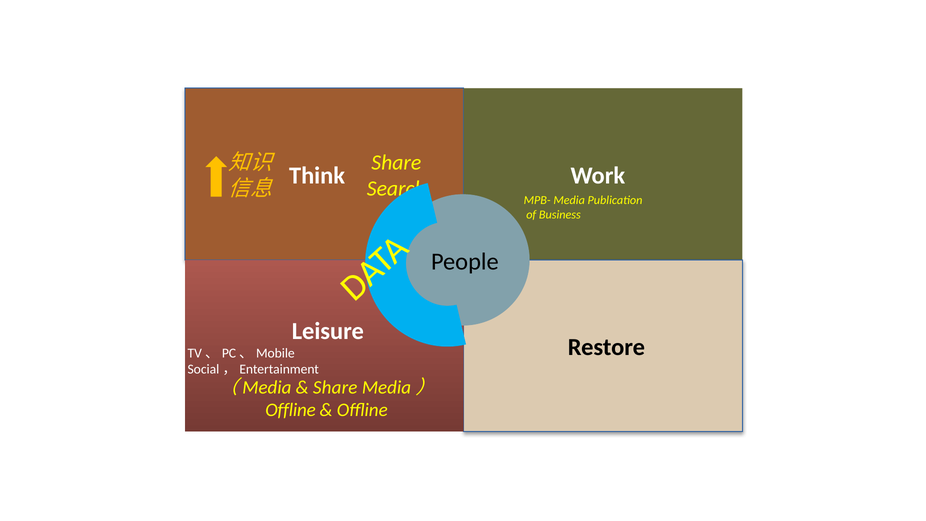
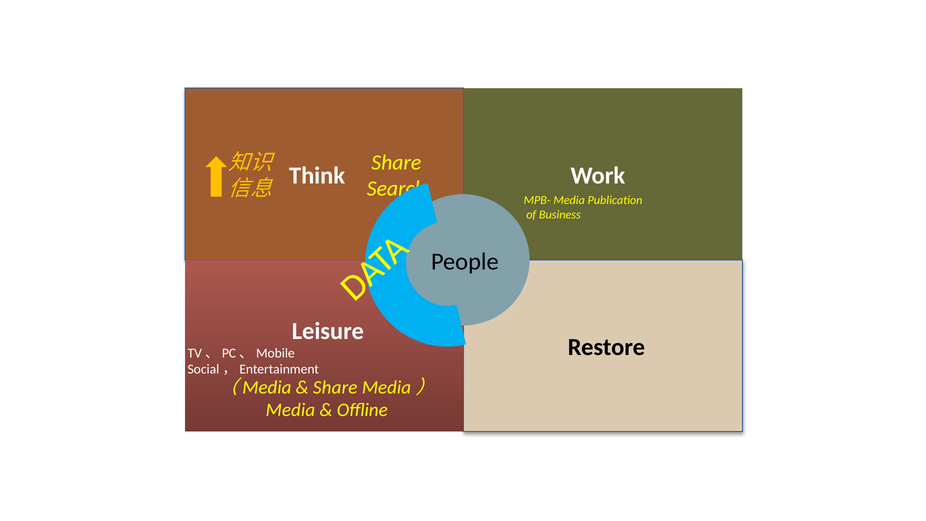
Offline: Offline -> Media (290, 410)
